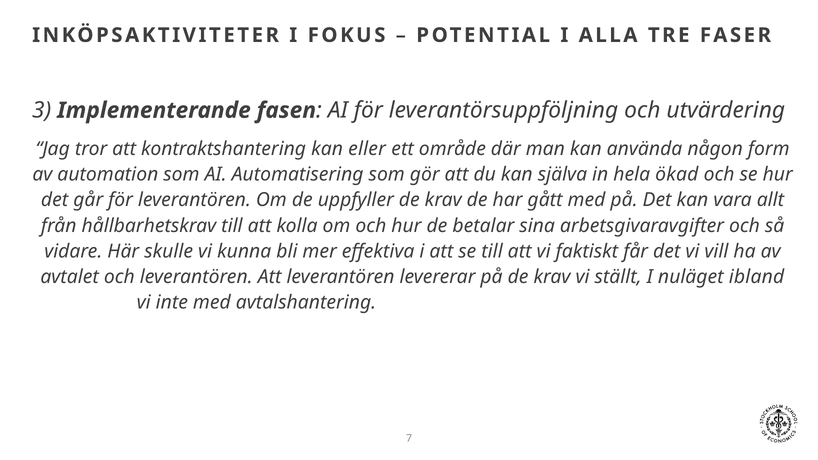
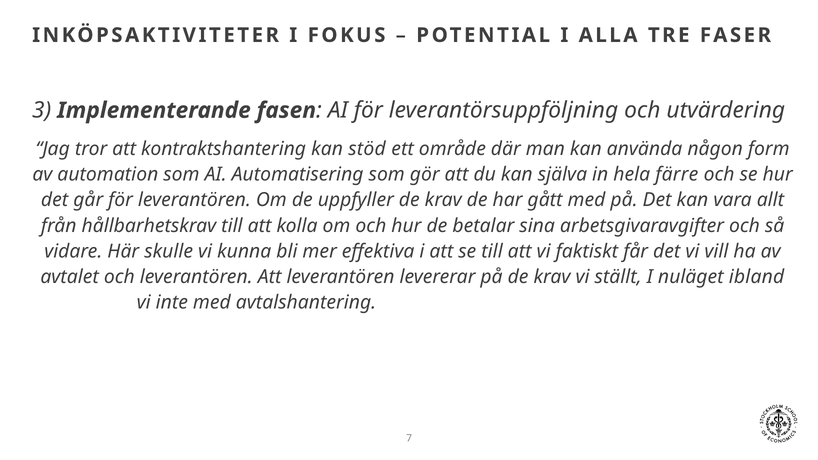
eller: eller -> stöd (367, 149)
ökad: ökad -> färre (677, 175)
